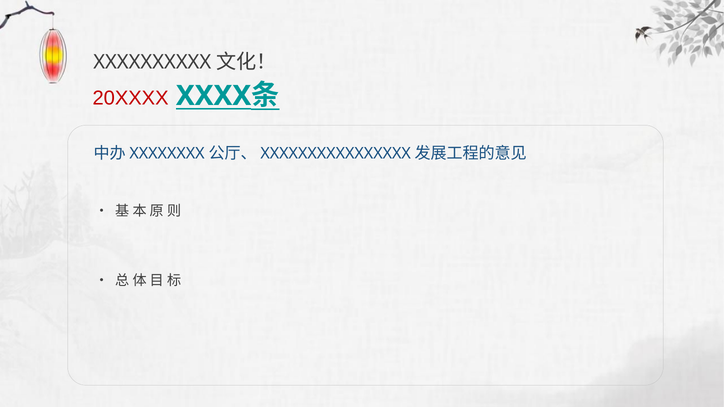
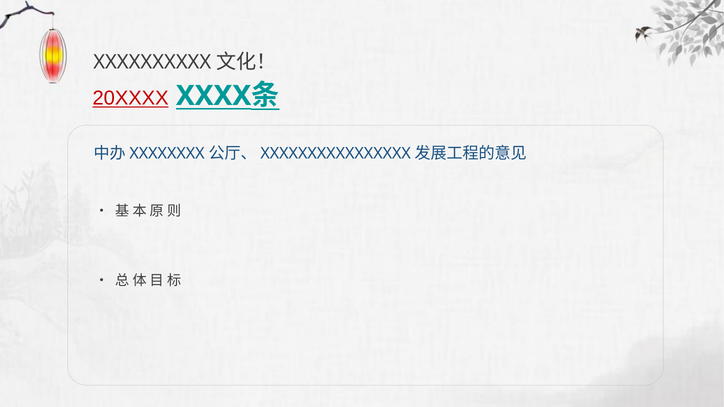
20XXXX underline: none -> present (131, 98)
